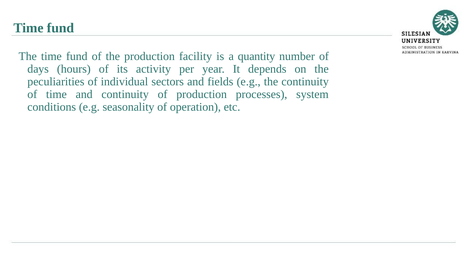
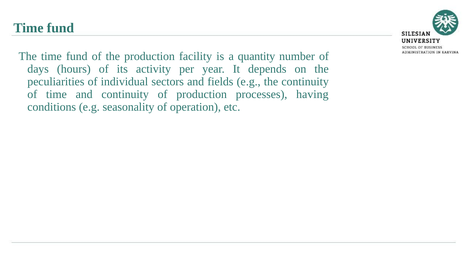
system: system -> having (312, 94)
